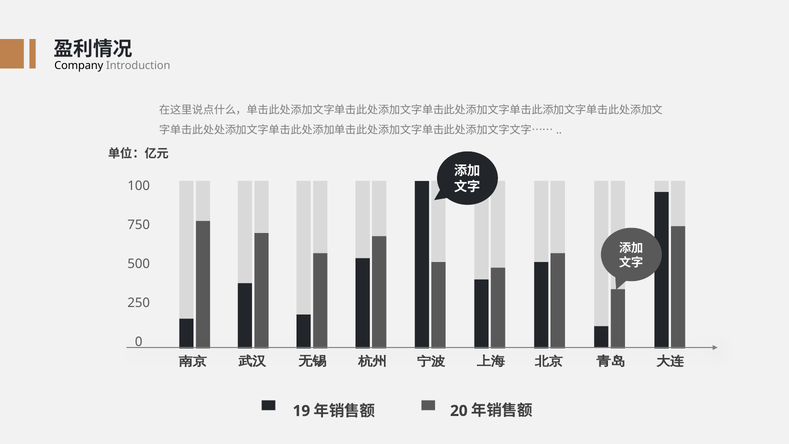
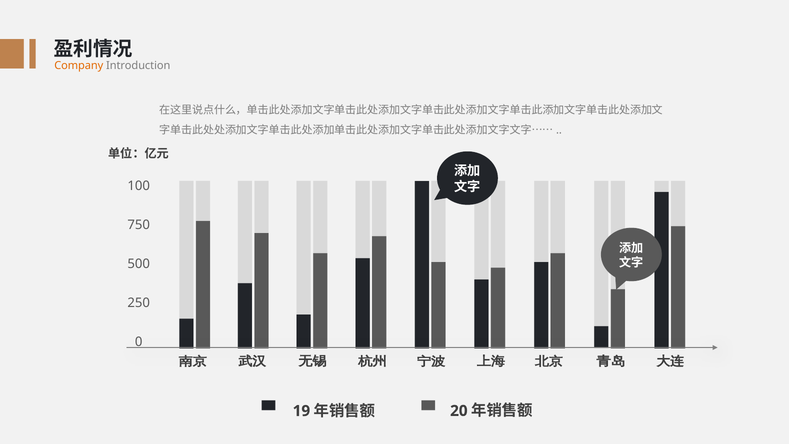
Company colour: black -> orange (79, 65)
